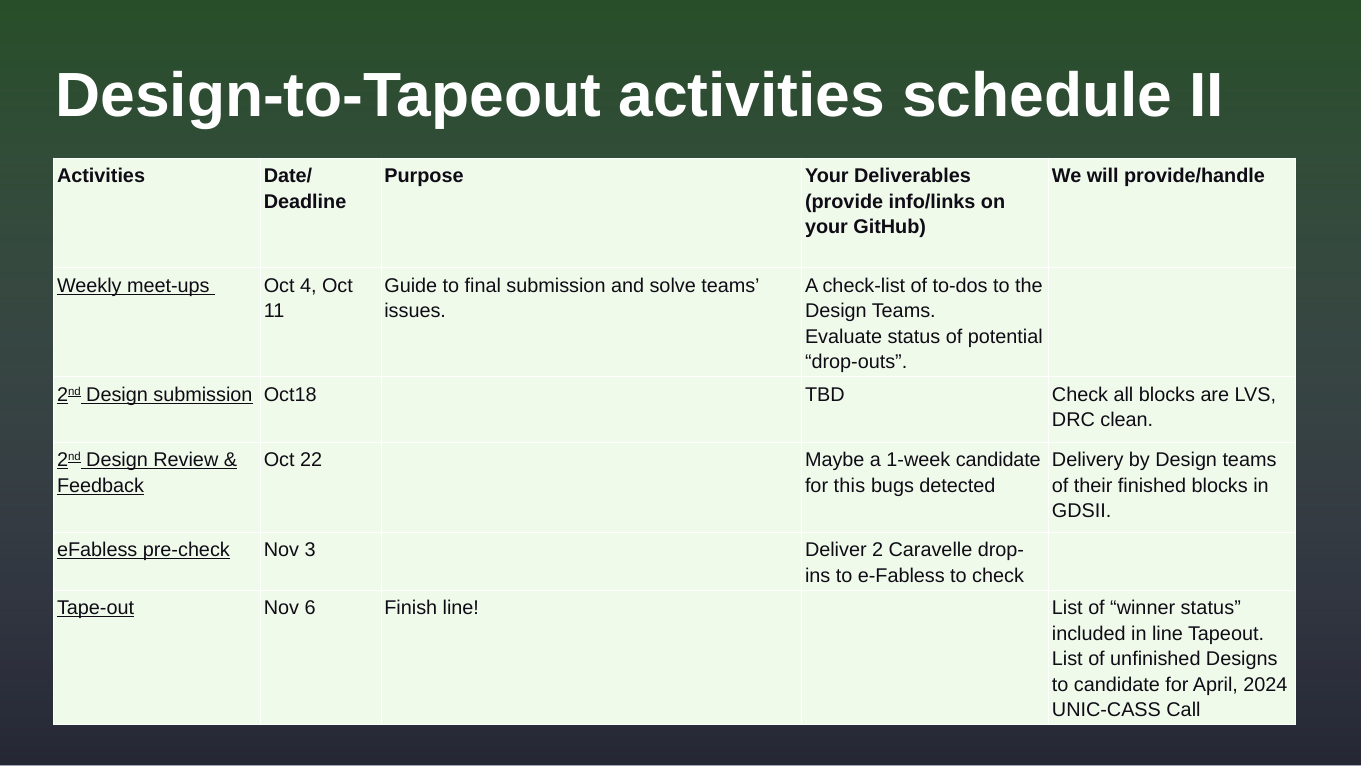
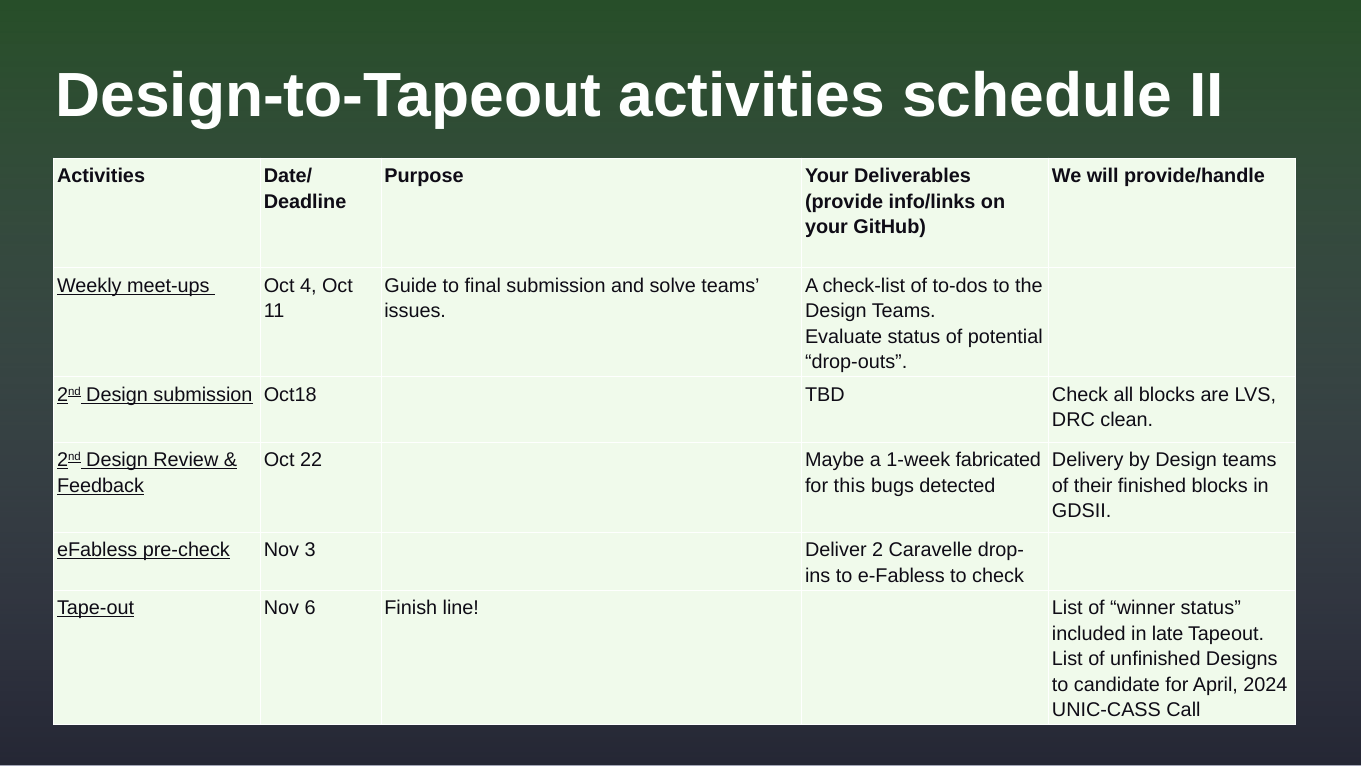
1-week candidate: candidate -> fabricated (998, 460)
in line: line -> late (1168, 633)
